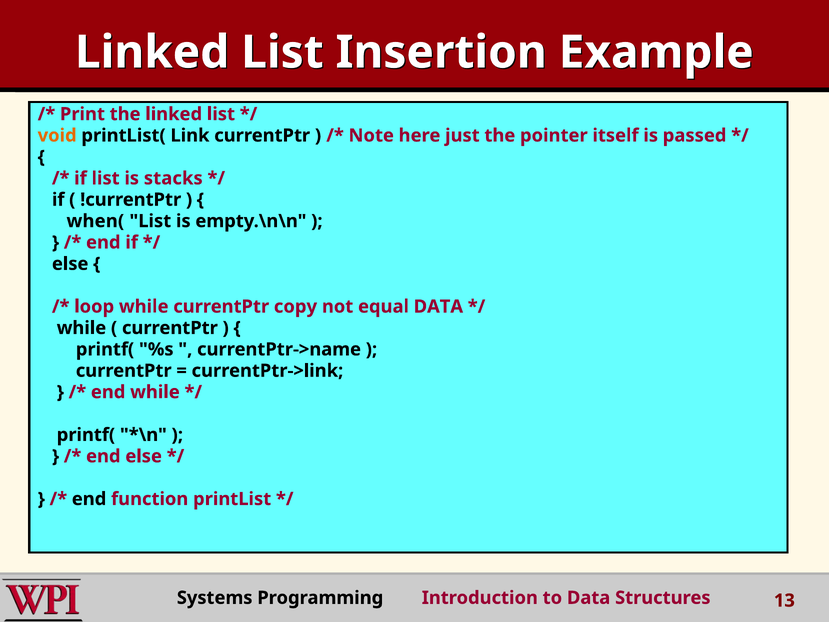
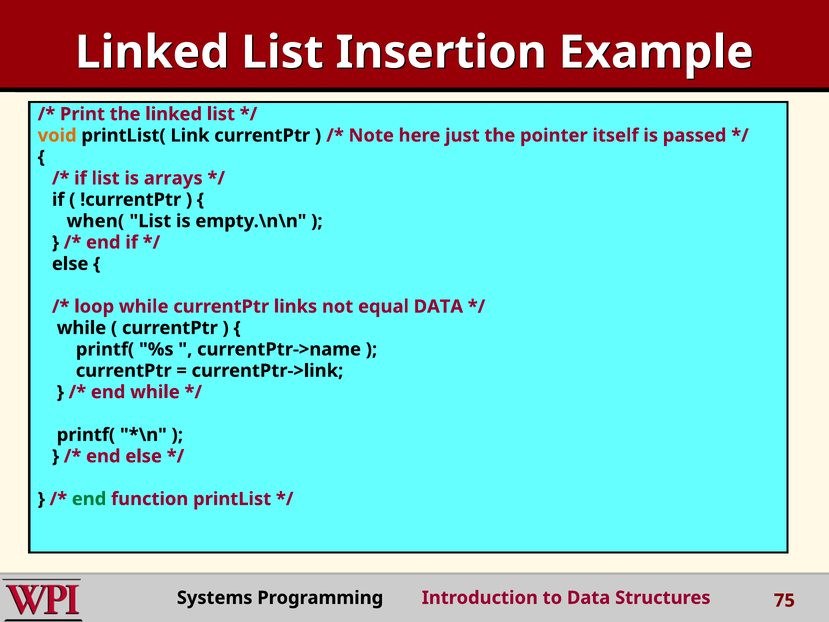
stacks: stacks -> arrays (173, 178)
copy: copy -> links (296, 306)
end colour: black -> green (89, 499)
13: 13 -> 75 (784, 600)
